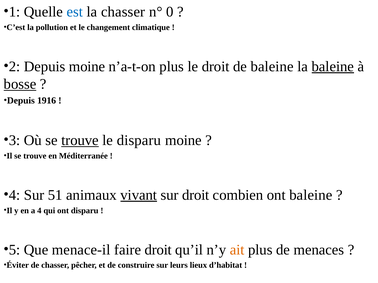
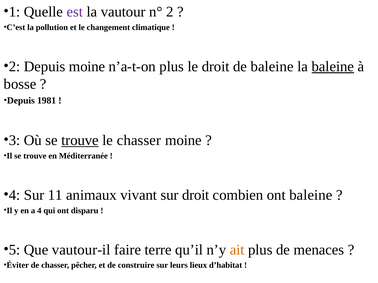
est colour: blue -> purple (75, 12)
la chasser: chasser -> vautour (123, 12)
0: 0 -> 2 (170, 12)
bosse underline: present -> none (20, 84)
1916: 1916 -> 1981 (47, 101)
le disparu: disparu -> chasser (139, 141)
51: 51 -> 11 (55, 195)
vivant underline: present -> none (139, 195)
menace-il: menace-il -> vautour-il (81, 250)
faire droit: droit -> terre (158, 250)
